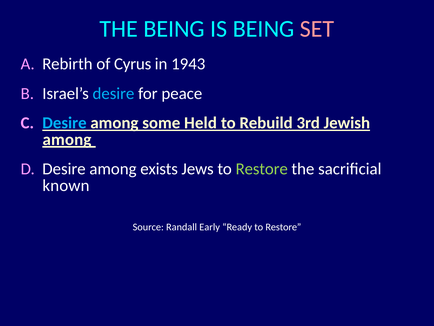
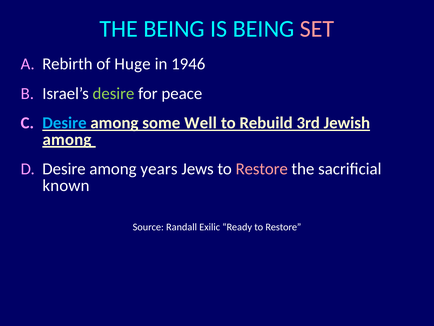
Cyrus: Cyrus -> Huge (132, 64)
1943: 1943 -> 1946 (188, 64)
desire colour: light blue -> light green (113, 93)
Held: Held -> Well (201, 123)
exists: exists -> years (159, 169)
Restore colour: light green -> pink (262, 169)
Early: Early -> Exilic (210, 227)
